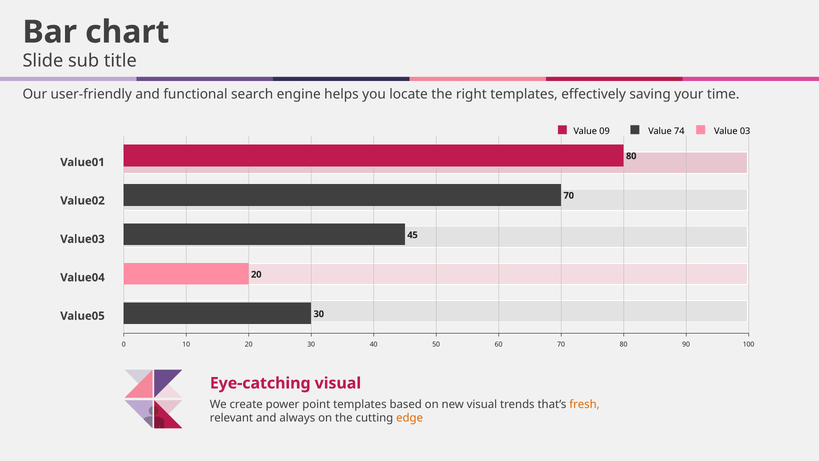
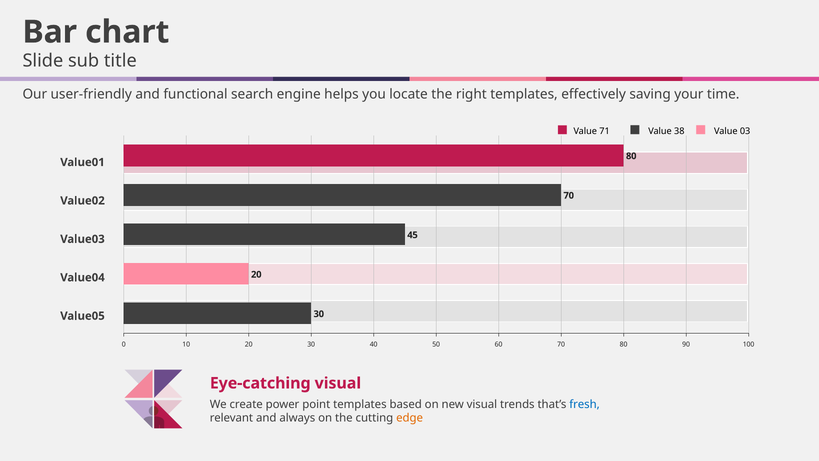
09: 09 -> 71 (605, 131)
74: 74 -> 38 (679, 131)
fresh colour: orange -> blue (585, 404)
